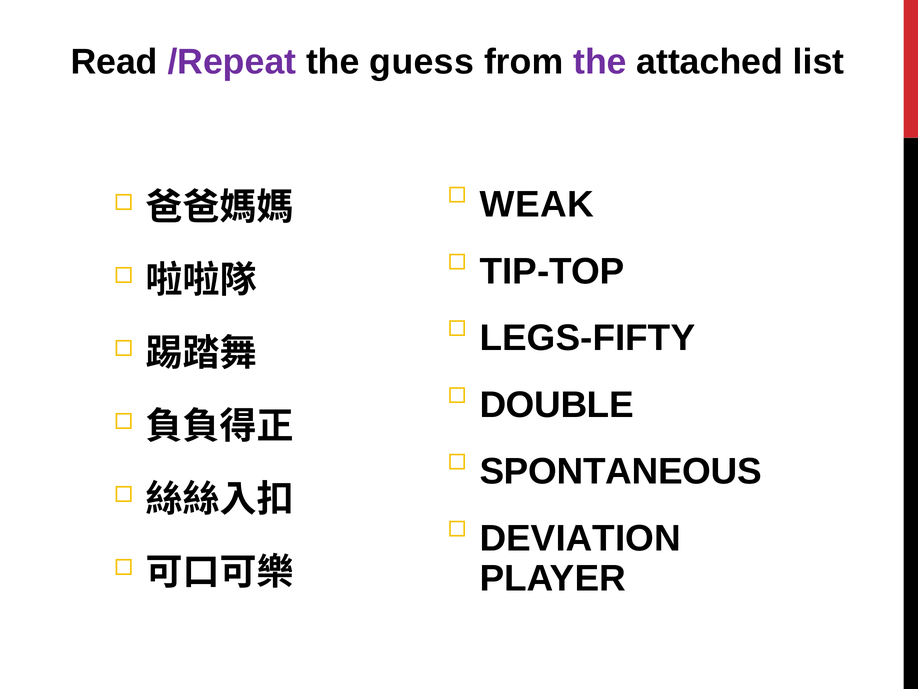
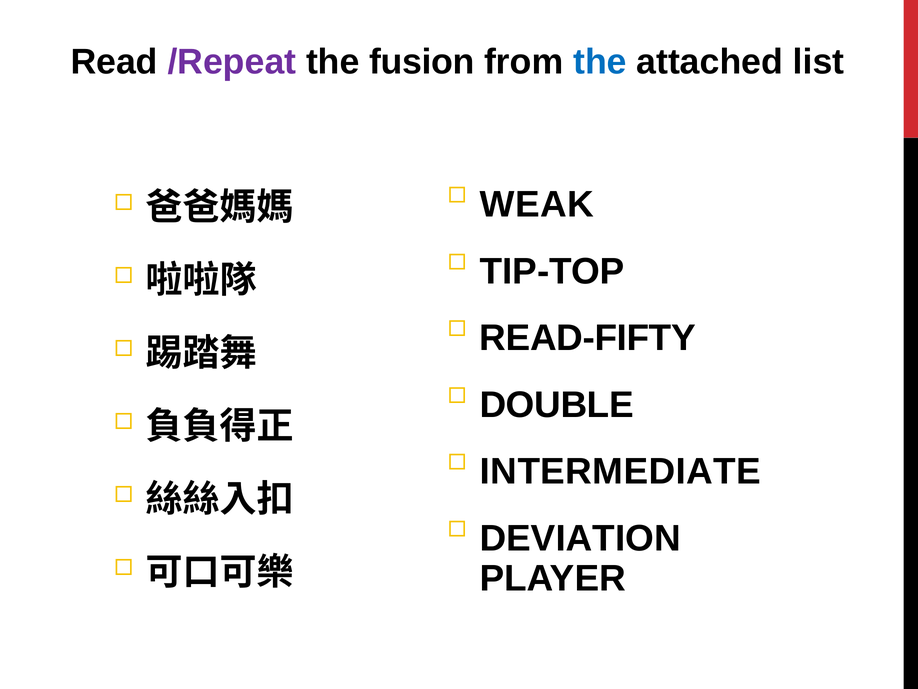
guess: guess -> fusion (422, 62)
the colour: purple -> blue (600, 62)
LEGS-FIFTY: LEGS-FIFTY -> READ-FIFTY (588, 338)
SPONTANEOUS: SPONTANEOUS -> INTERMEDIATE (620, 471)
